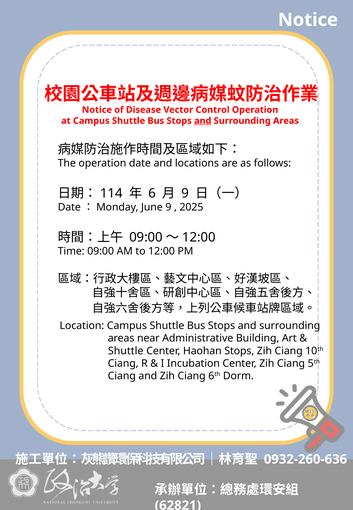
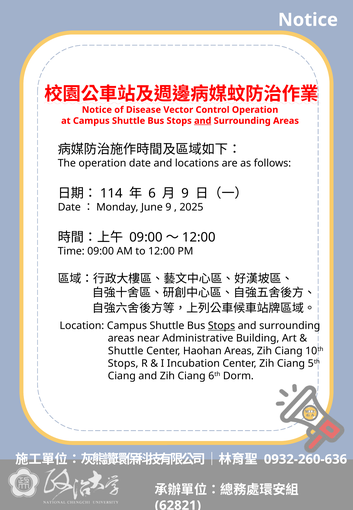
Stops underline: none -> present (221, 326)
Haohan Stops: Stops -> Areas (239, 351)
Ciang: Ciang -> Stops (123, 363)
